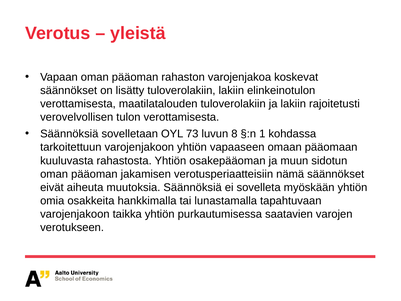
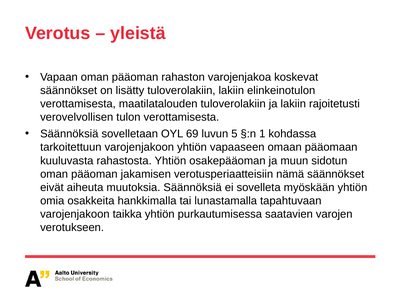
73: 73 -> 69 (192, 134)
8: 8 -> 5 (234, 134)
